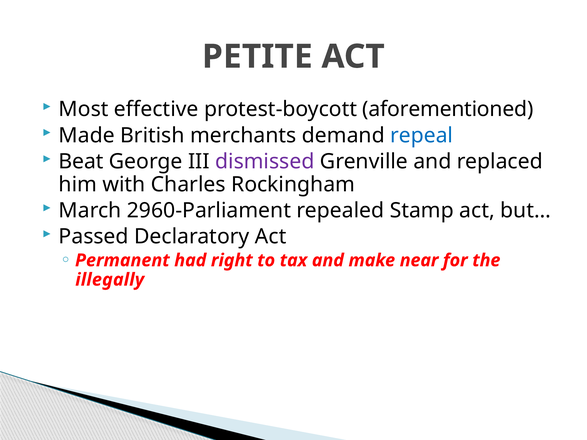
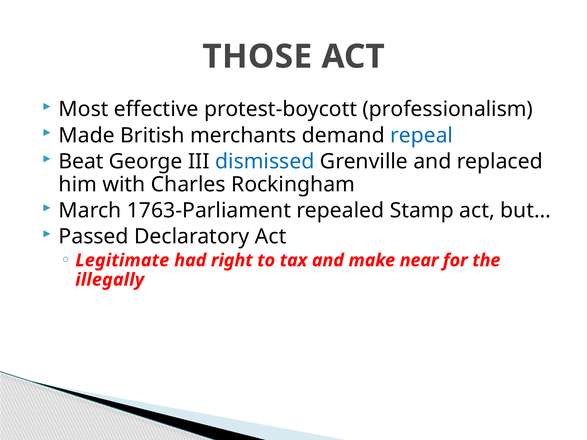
PETITE: PETITE -> THOSE (257, 57)
aforementioned: aforementioned -> professionalism (448, 109)
dismissed colour: purple -> blue (265, 162)
2960-Parliament: 2960-Parliament -> 1763-Parliament (209, 211)
Permanent: Permanent -> Legitimate (122, 260)
